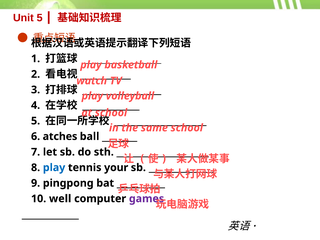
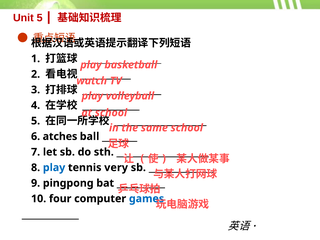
your: your -> very (116, 168)
well: well -> four (60, 199)
games colour: purple -> blue (147, 199)
